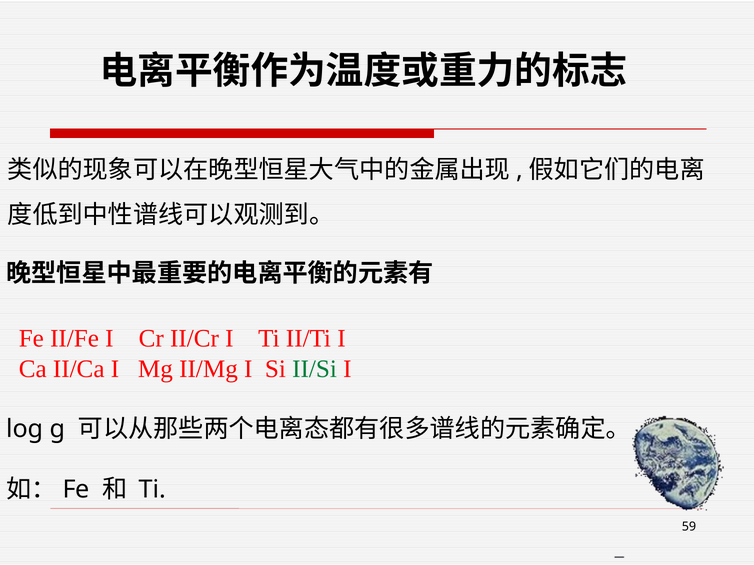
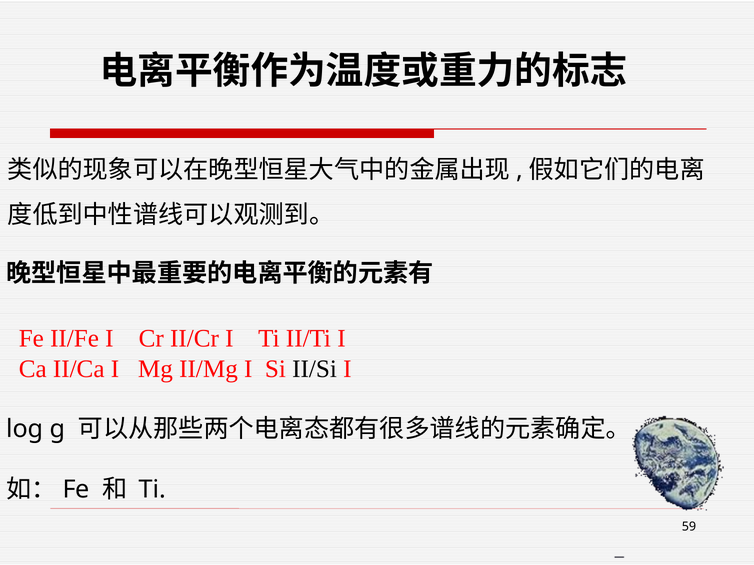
II/Si colour: green -> black (315, 369)
